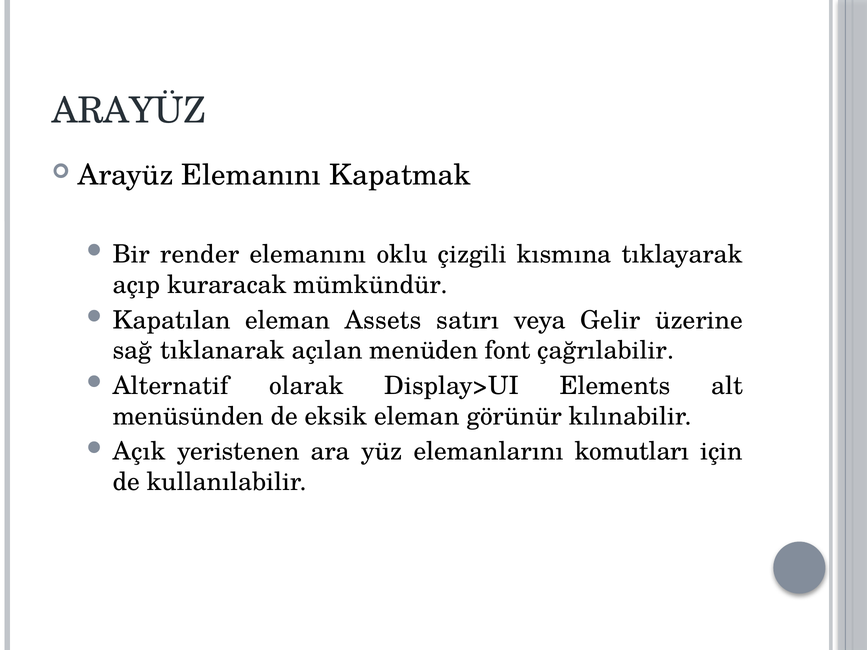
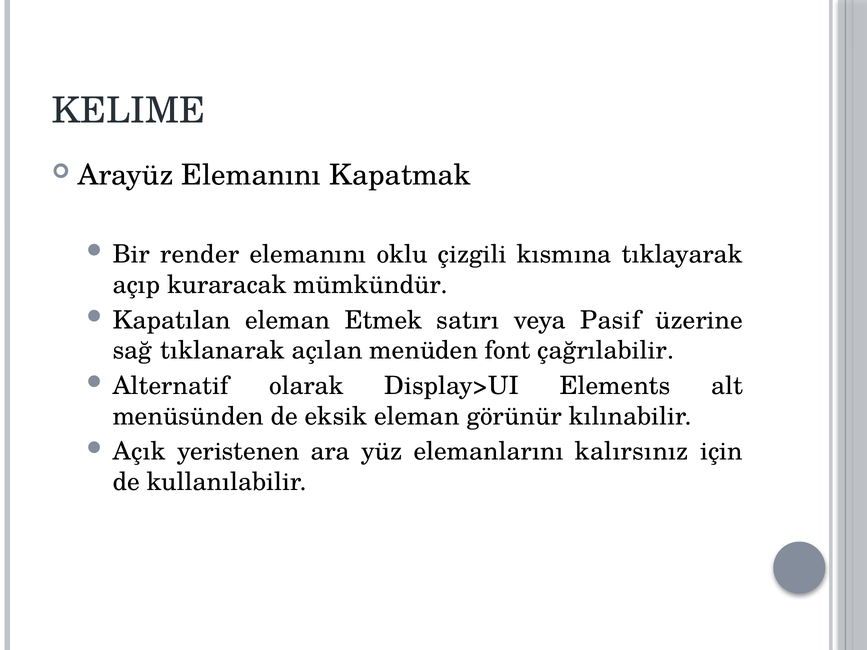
ARAYÜZ: ARAYÜZ -> KELIME (129, 111)
Assets: Assets -> Etmek (383, 320)
Gelir: Gelir -> Pasif (610, 320)
komutları: komutları -> kalırsınız (632, 452)
